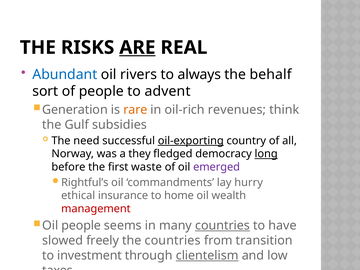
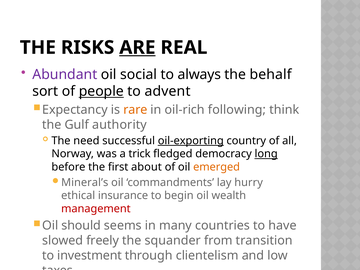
Abundant colour: blue -> purple (65, 75)
rivers: rivers -> social (139, 75)
people underline: none -> present (101, 91)
Generation: Generation -> Expectancy (75, 110)
revenues: revenues -> following (237, 110)
subsidies: subsidies -> authority (119, 125)
they: they -> trick (140, 154)
waste: waste -> about (146, 167)
emerged colour: purple -> orange (217, 167)
Rightful’s: Rightful’s -> Mineral’s (85, 182)
home: home -> begin (179, 196)
Oil people: people -> should (81, 226)
countries underline: present -> none (223, 226)
the countries: countries -> squander (173, 241)
clientelism underline: present -> none (207, 255)
